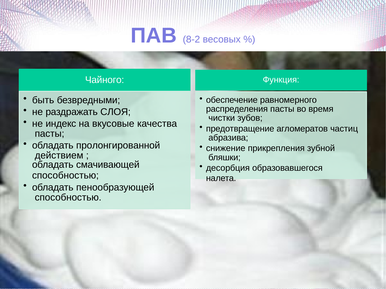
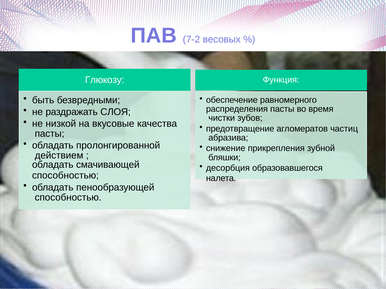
8-2: 8-2 -> 7-2 (191, 40)
Чайного: Чайного -> Глюкозу (105, 80)
индекс: индекс -> низкой (61, 124)
